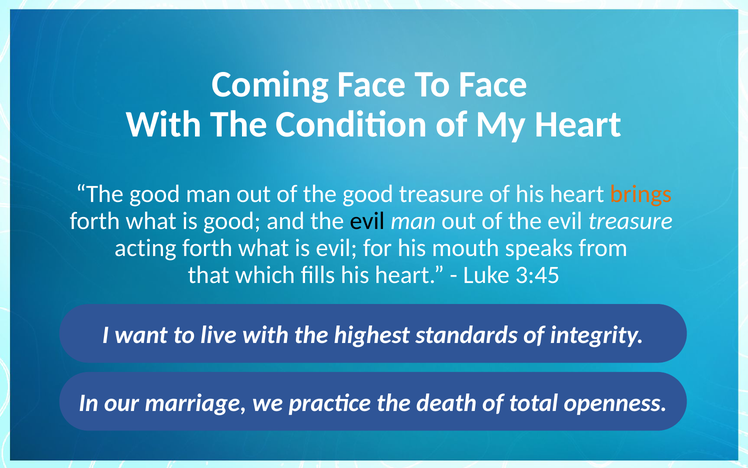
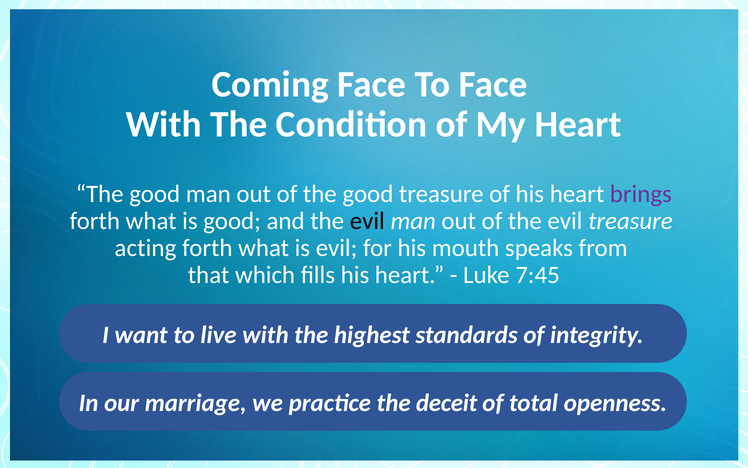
brings colour: orange -> purple (641, 194)
3:45: 3:45 -> 7:45 (538, 275)
death: death -> deceit (447, 403)
